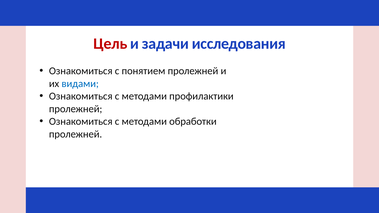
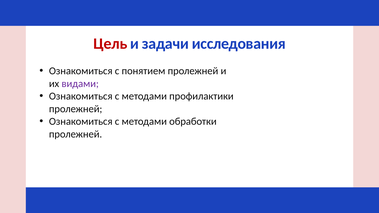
видами colour: blue -> purple (80, 84)
